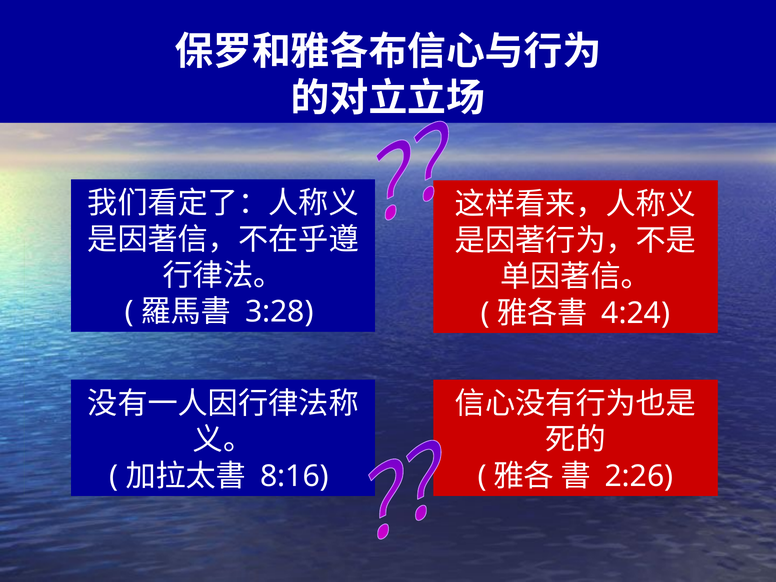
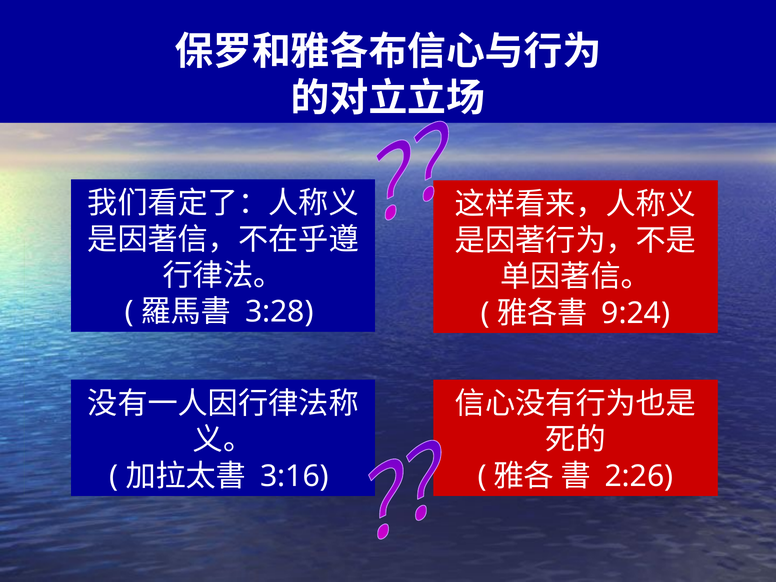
4:24: 4:24 -> 9:24 (636, 313)
8:16: 8:16 -> 3:16 (295, 476)
